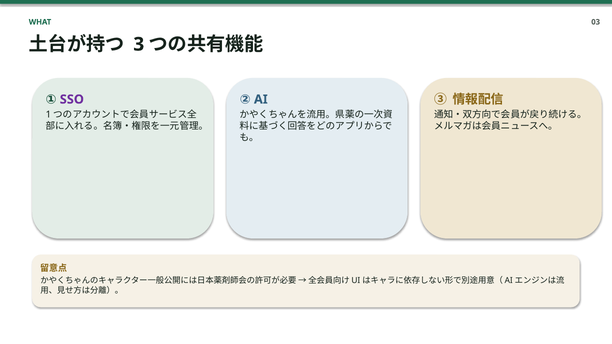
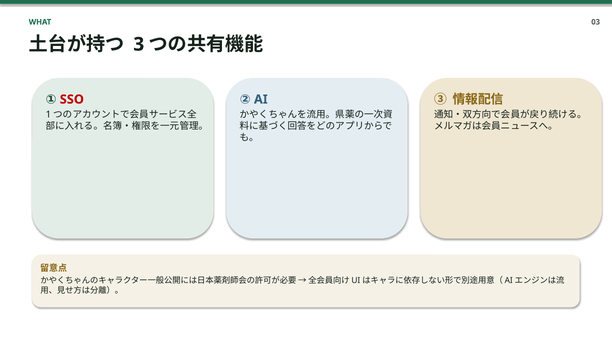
SSO colour: purple -> red (72, 99)
